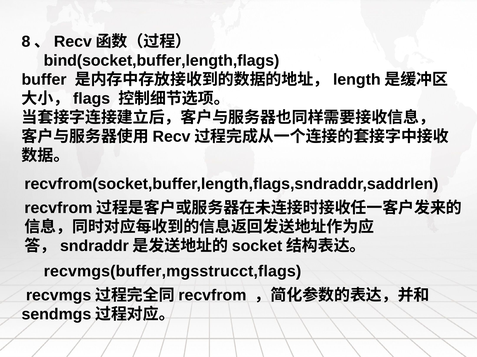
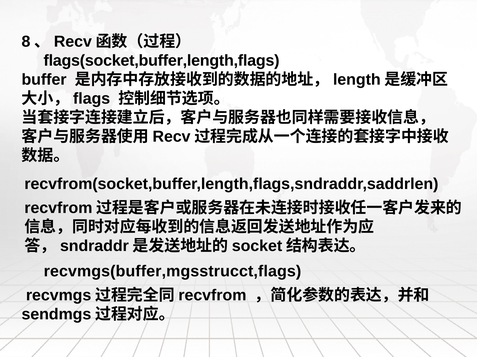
bind(socket,buffer,length,flags: bind(socket,buffer,length,flags -> flags(socket,buffer,length,flags (162, 61)
